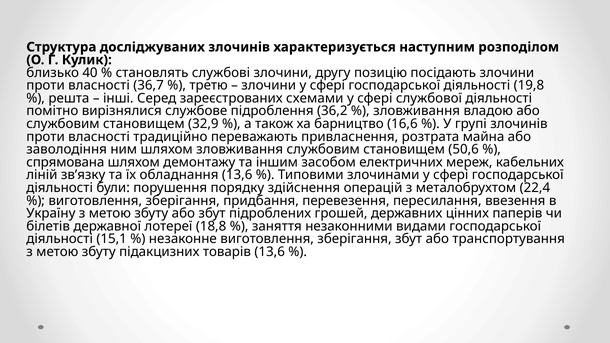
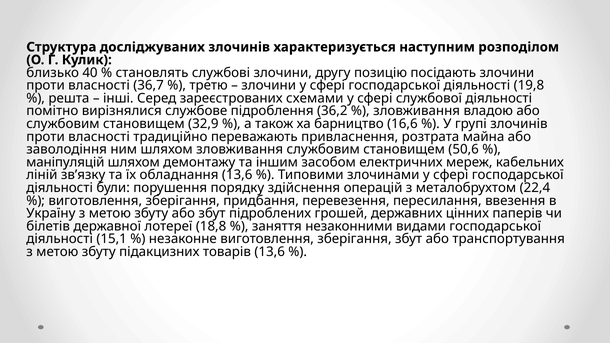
спрямована: спрямована -> маніпуляцій (65, 162)
